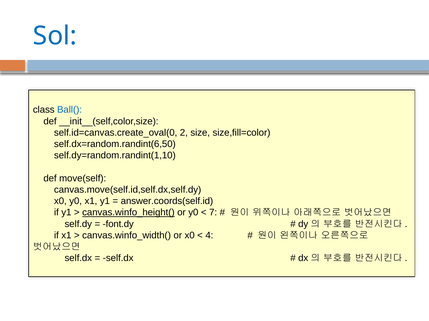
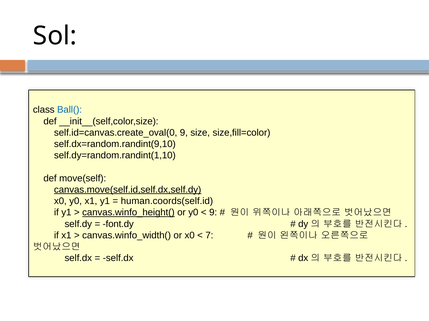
Sol colour: blue -> black (55, 36)
self.id=canvas.create_oval(0 2: 2 -> 9 (184, 133)
self.dx=random.randint(6,50: self.dx=random.randint(6,50 -> self.dx=random.randint(9,10 (115, 144)
canvas.move(self.id,self.dx,self.dy underline: none -> present (128, 190)
answer.coords(self.id: answer.coords(self.id -> human.coords(self.id (167, 202)
7: 7 -> 9 (213, 213)
4: 4 -> 7 (209, 236)
